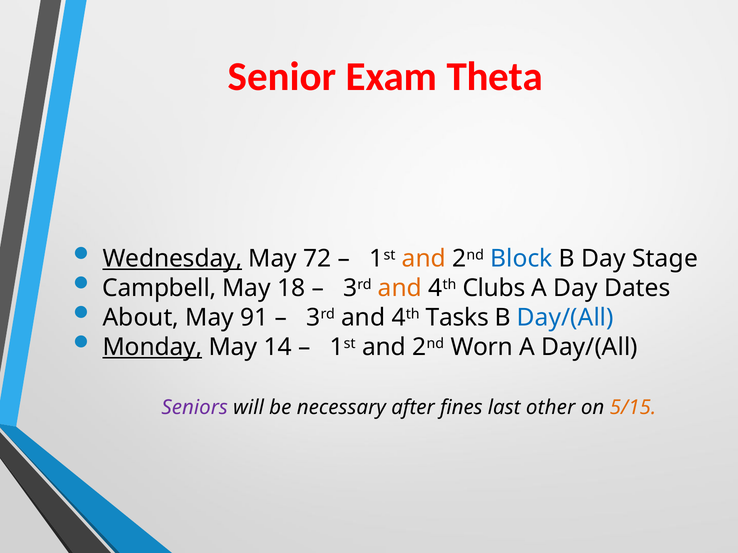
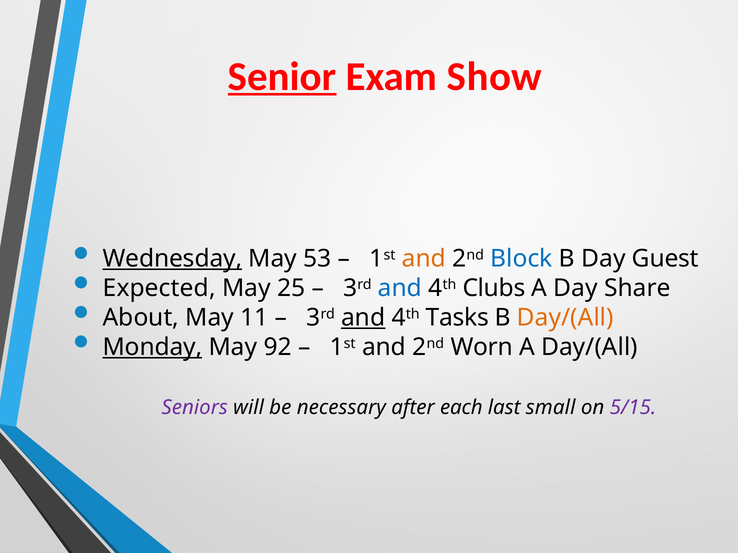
Senior underline: none -> present (282, 77)
Theta: Theta -> Show (494, 77)
72: 72 -> 53 (318, 259)
Stage: Stage -> Guest (665, 259)
Campbell: Campbell -> Expected (159, 289)
18: 18 -> 25 (291, 289)
and colour: orange -> blue (400, 289)
Dates: Dates -> Share (637, 289)
91: 91 -> 11 (255, 318)
and underline: none -> present (363, 318)
Day/(All colour: blue -> orange (565, 318)
14: 14 -> 92 (278, 348)
fines: fines -> each (461, 408)
other: other -> small (551, 408)
5/15 colour: orange -> purple (633, 408)
